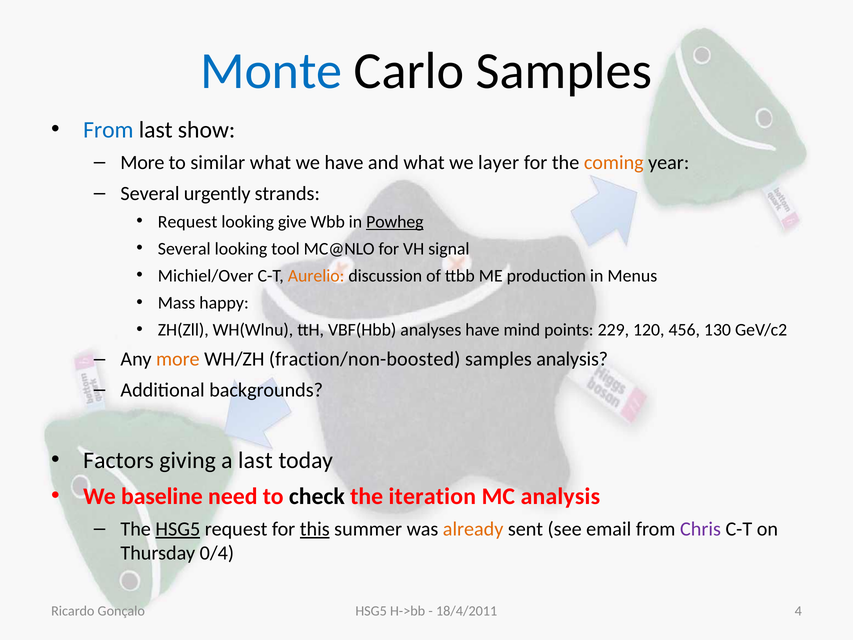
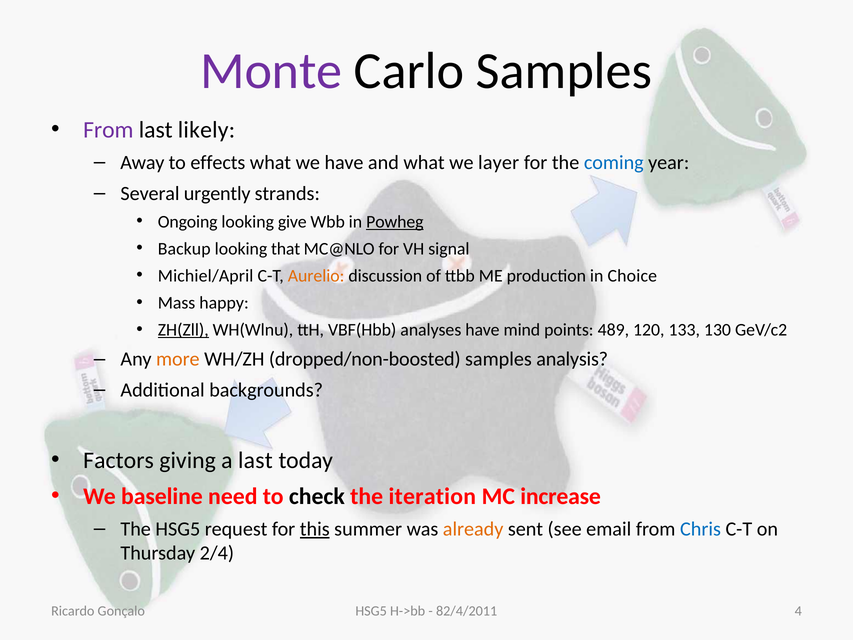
Monte colour: blue -> purple (271, 71)
From colour: blue -> purple (108, 130)
show: show -> likely (206, 130)
More: More -> Away (142, 162)
similar: similar -> effects (218, 162)
coming colour: orange -> blue (614, 162)
Request: Request -> Ongoing (188, 222)
Several: Several -> Backup (184, 249)
tool: tool -> that (286, 249)
Michiel/Over: Michiel/Over -> Michiel/April (206, 276)
Menus: Menus -> Choice (632, 276)
ZH(Zll underline: none -> present (183, 330)
229: 229 -> 489 (613, 330)
456: 456 -> 133 (684, 330)
fraction/non-boosted: fraction/non-boosted -> dropped/non-boosted (365, 359)
MC analysis: analysis -> increase (561, 496)
HSG5 underline: present -> none (178, 529)
Chris colour: purple -> blue (700, 529)
0/4: 0/4 -> 2/4 (217, 553)
18/4/2011: 18/4/2011 -> 82/4/2011 (467, 611)
